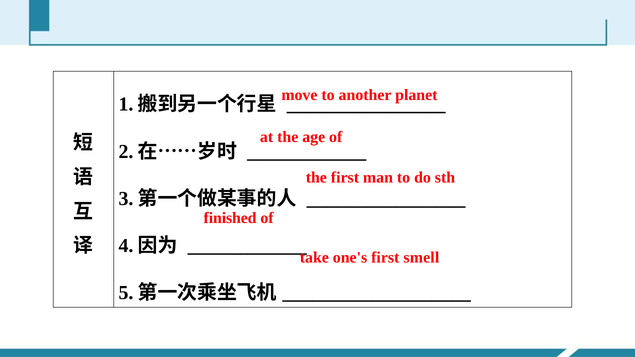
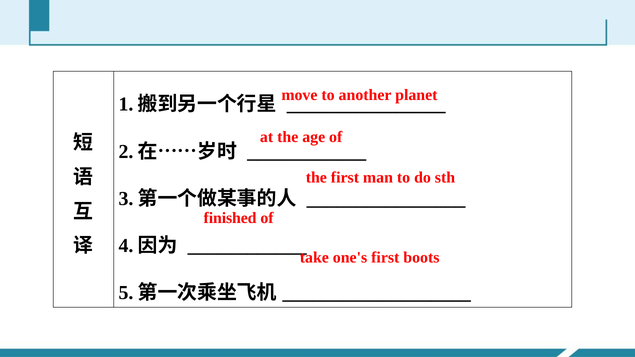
smell: smell -> boots (421, 258)
